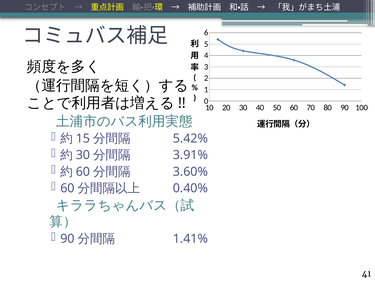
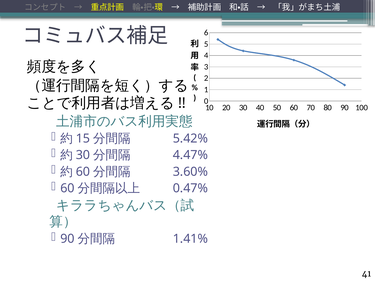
3.91%: 3.91% -> 4.47% (190, 155)
0.40%: 0.40% -> 0.47% (190, 188)
